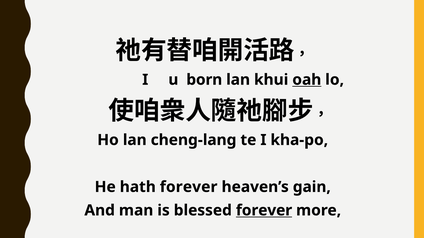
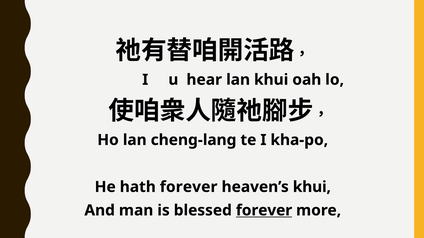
born: born -> hear (204, 80)
oah underline: present -> none (307, 80)
heaven’s gain: gain -> khui (312, 187)
